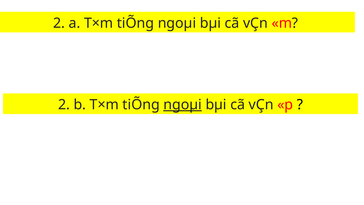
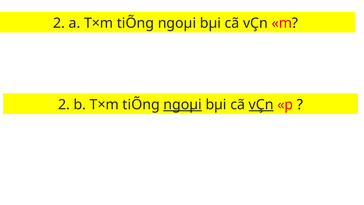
vÇn underline: none -> present (261, 105)
